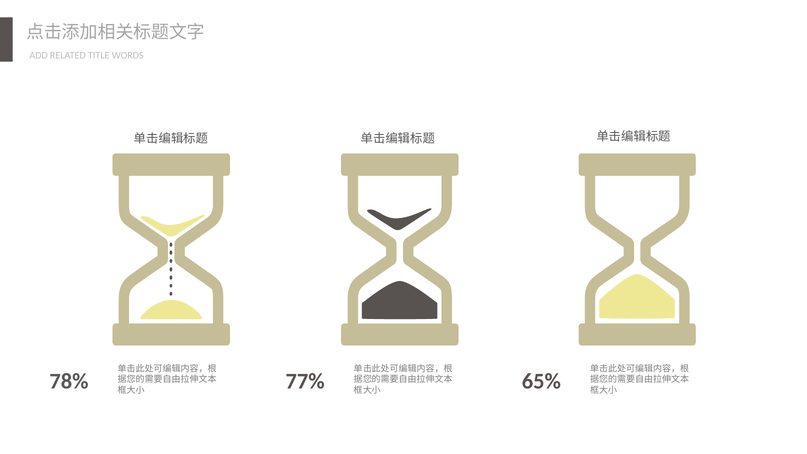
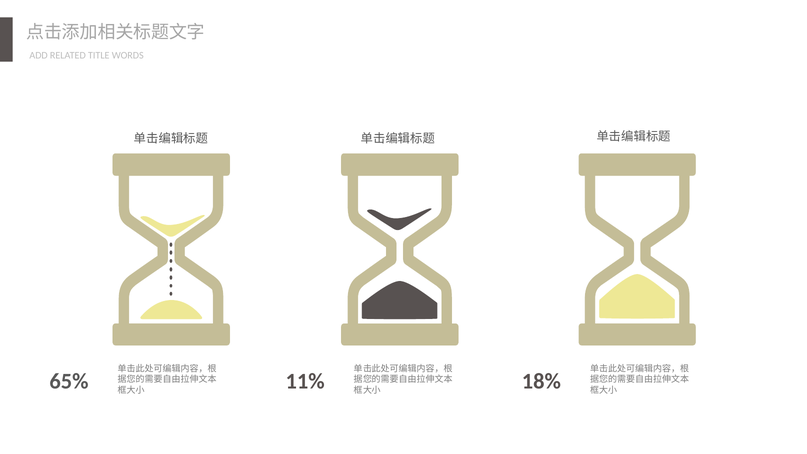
78%: 78% -> 65% (69, 382)
77%: 77% -> 11% (305, 382)
65%: 65% -> 18% (541, 382)
